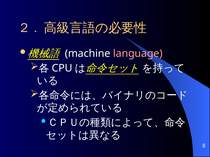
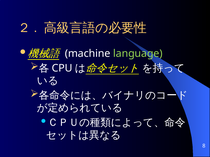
language colour: pink -> light green (138, 54)
